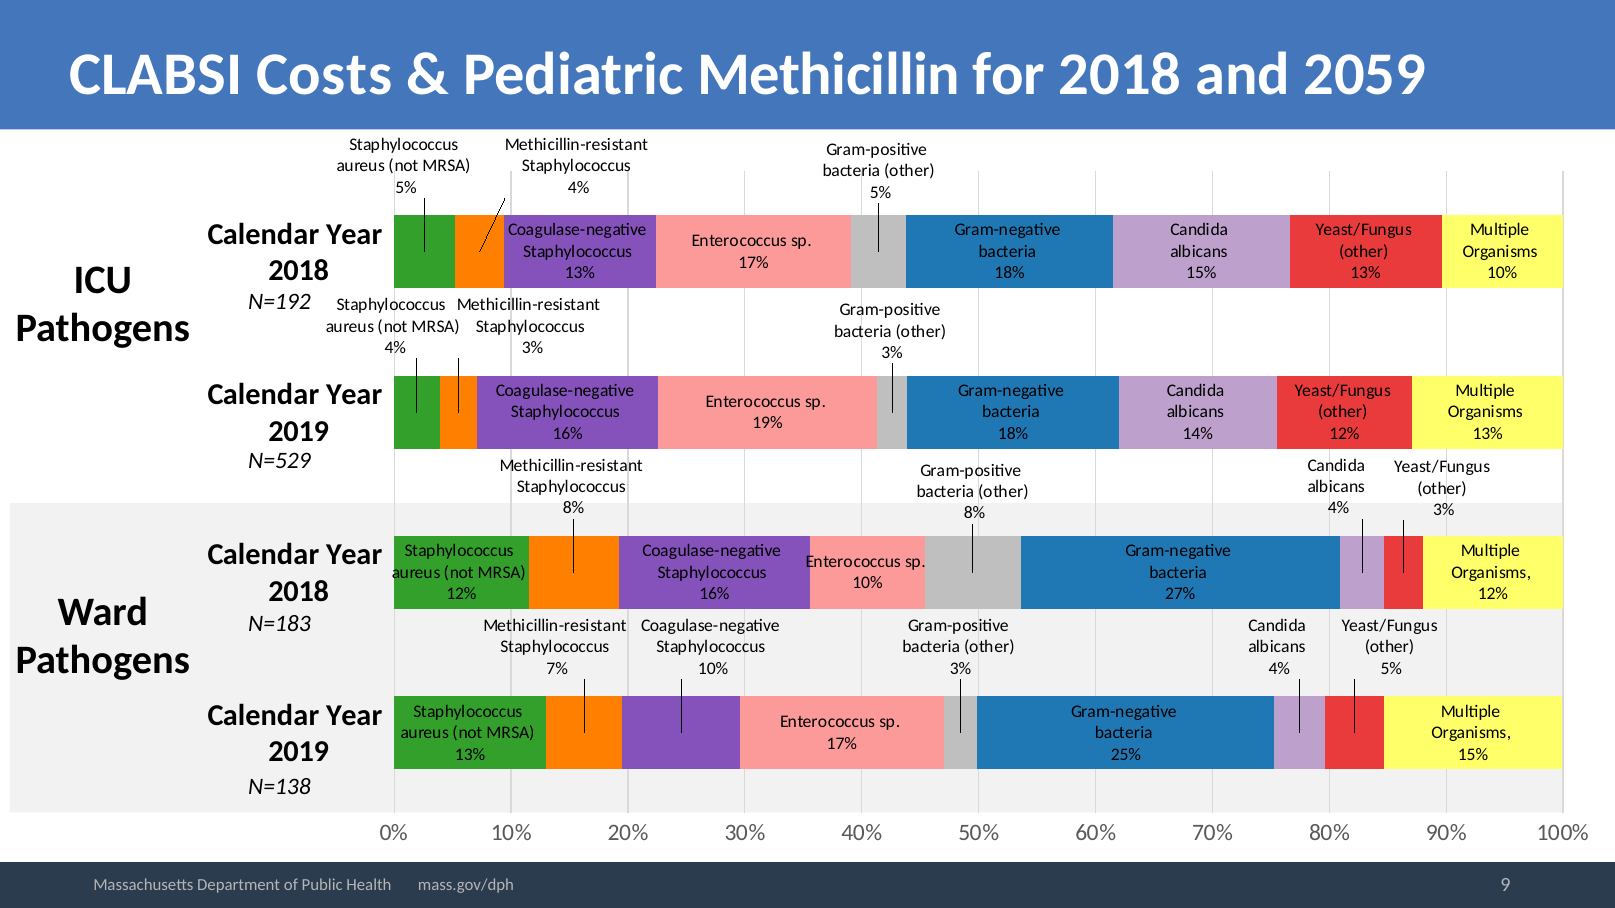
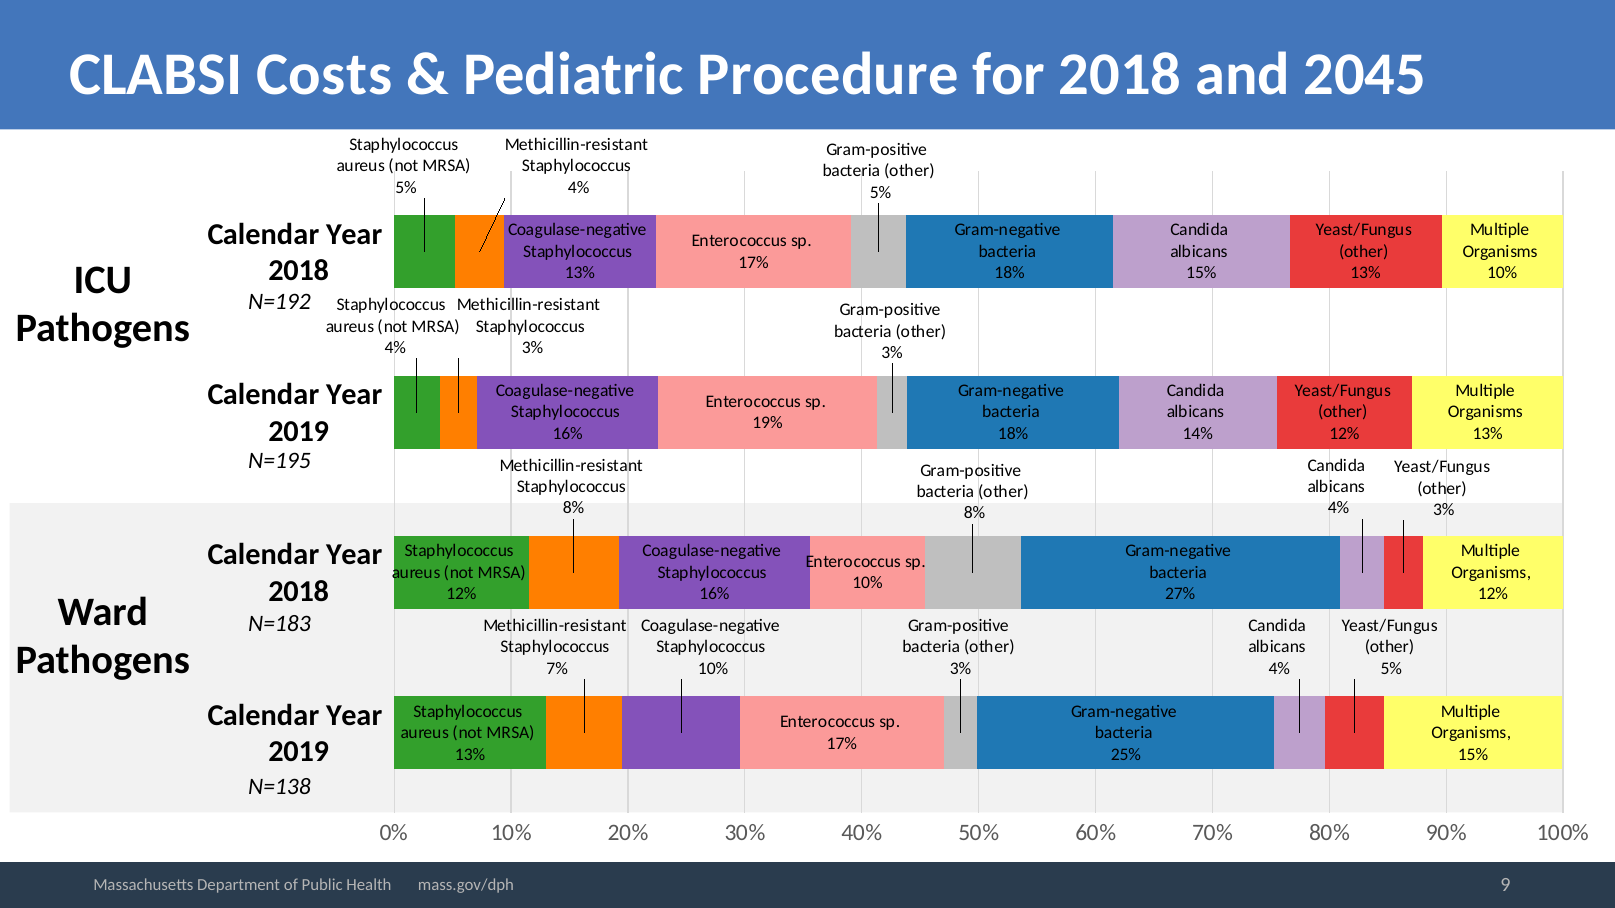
Methicillin: Methicillin -> Procedure (828, 75)
2059: 2059 -> 2045 (1365, 75)
N=529: N=529 -> N=195 (279, 461)
